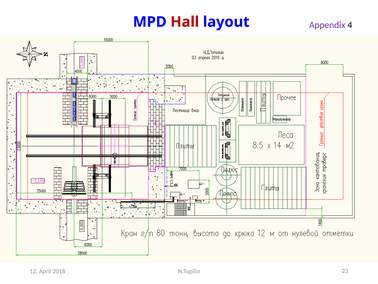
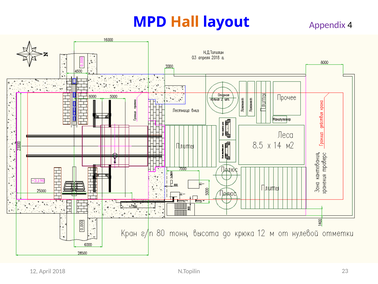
Hall colour: red -> orange (185, 22)
